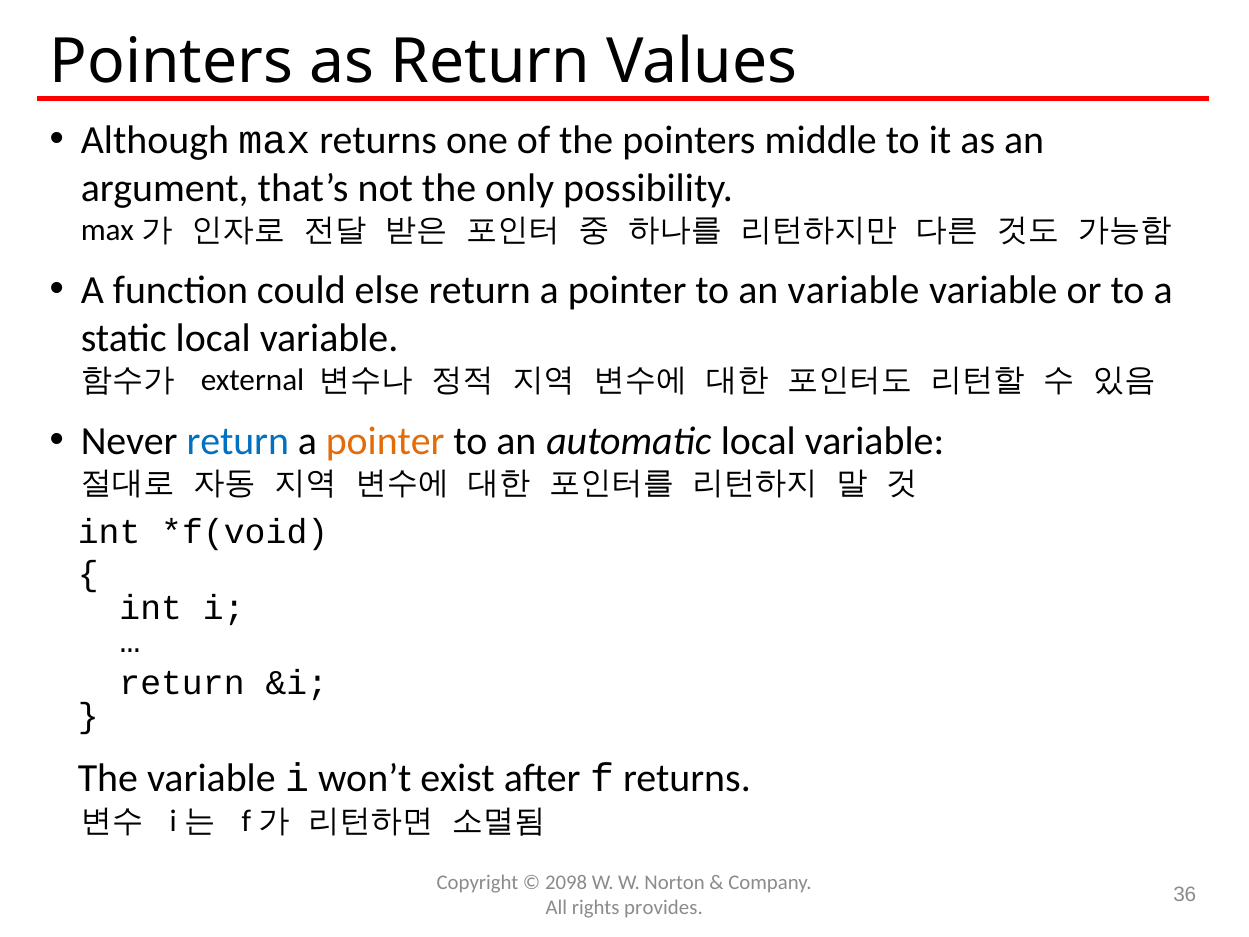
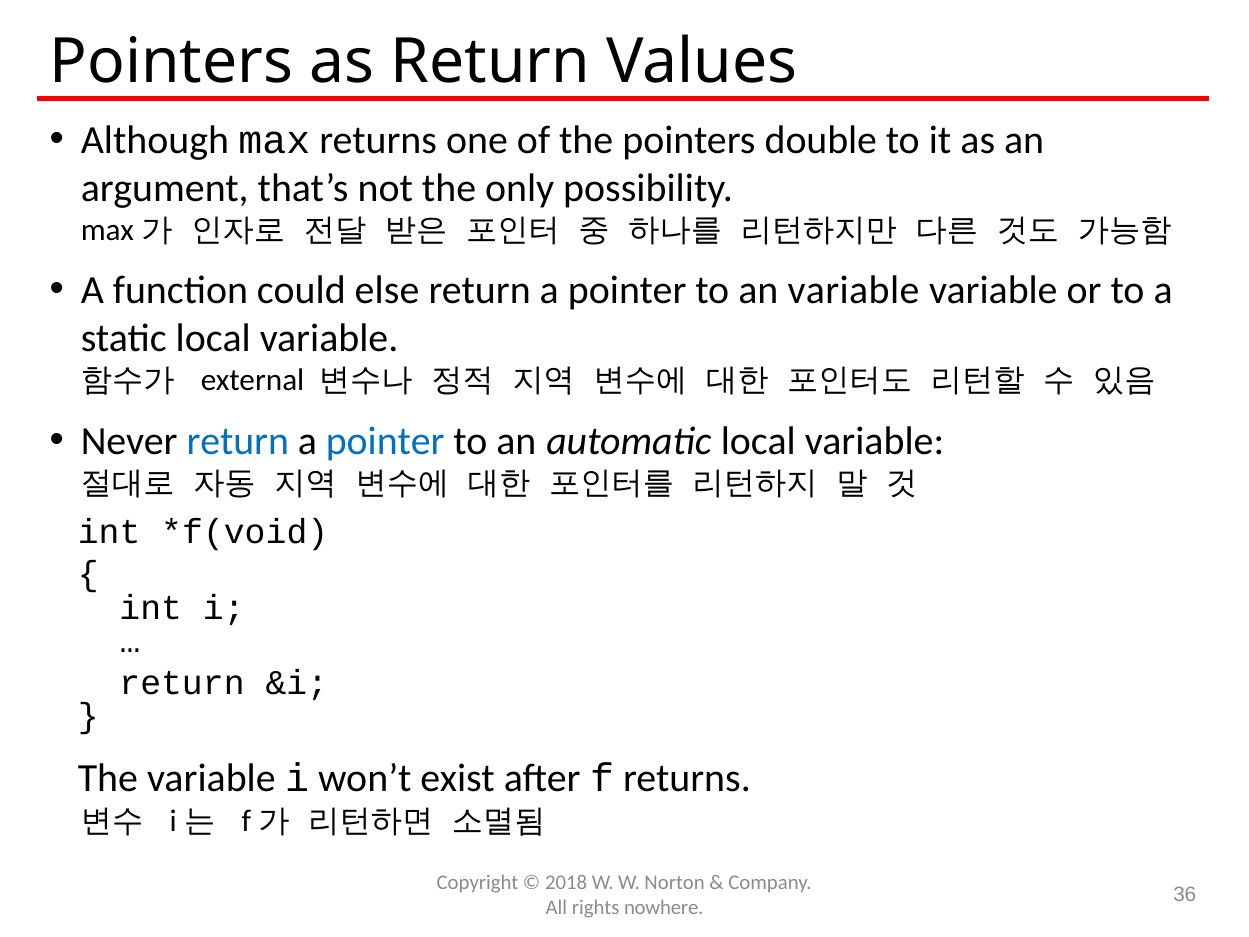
middle: middle -> double (821, 140)
pointer colour: orange -> blue (385, 441)
2098: 2098 -> 2018 (566, 882)
provides: provides -> nowhere (664, 907)
